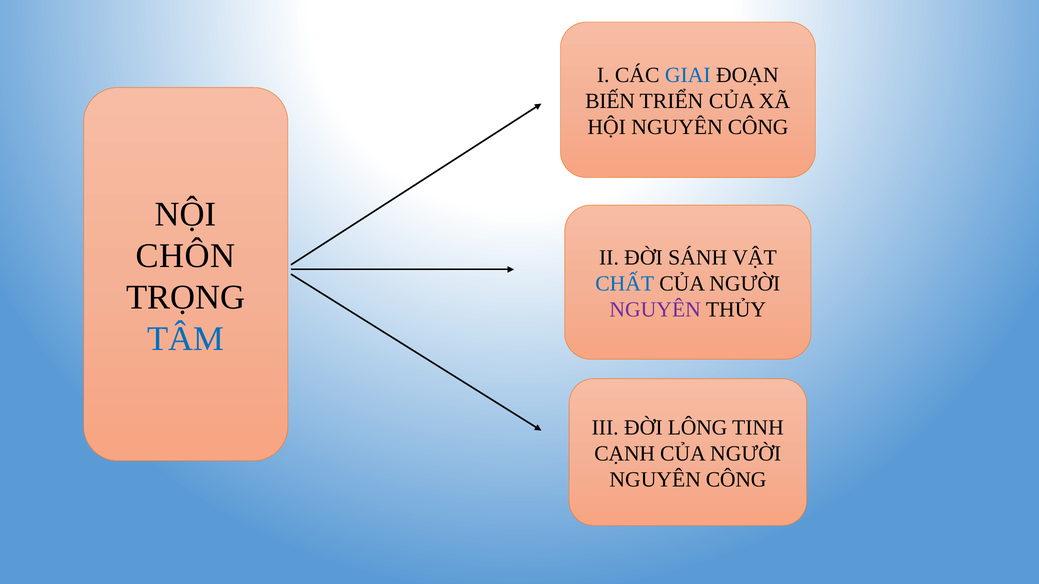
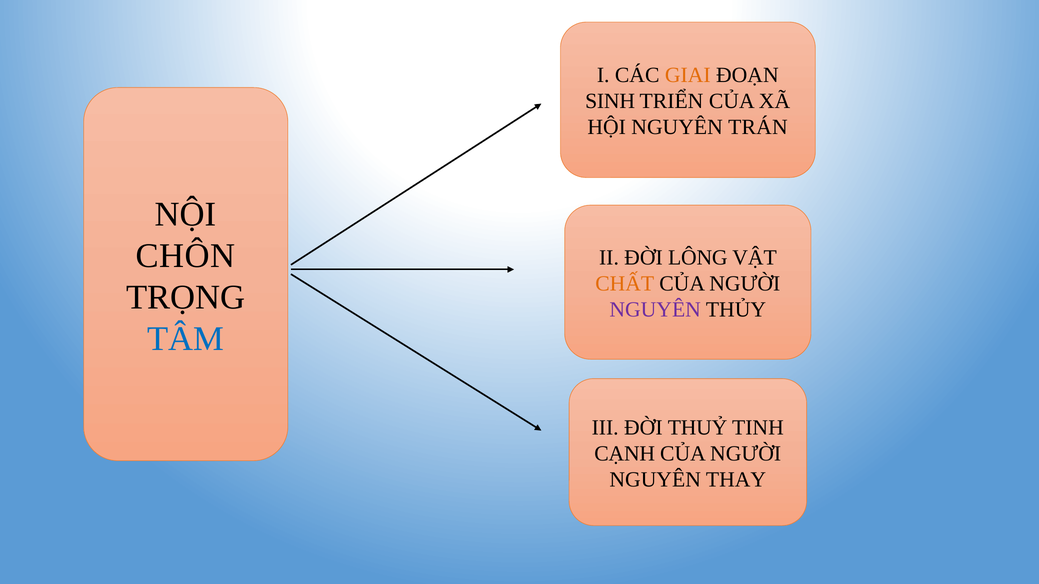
GIAI colour: blue -> orange (688, 75)
BIẾN: BIẾN -> SINH (610, 101)
HỘI NGUYÊN CÔNG: CÔNG -> TRÁN (758, 127)
SÁNH: SÁNH -> LÔNG (698, 258)
CHẤT colour: blue -> orange (625, 284)
LÔNG: LÔNG -> THUỶ (698, 428)
CÔNG: CÔNG -> THAY (736, 480)
